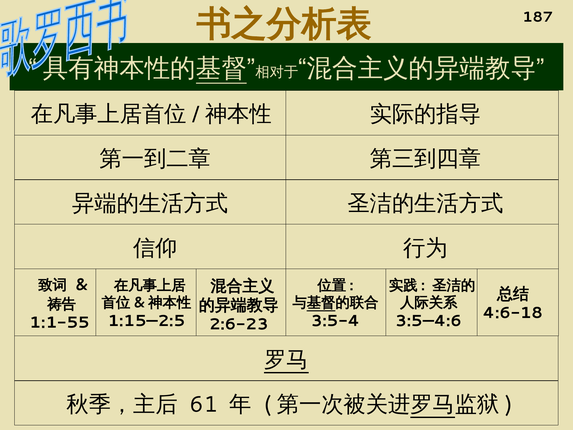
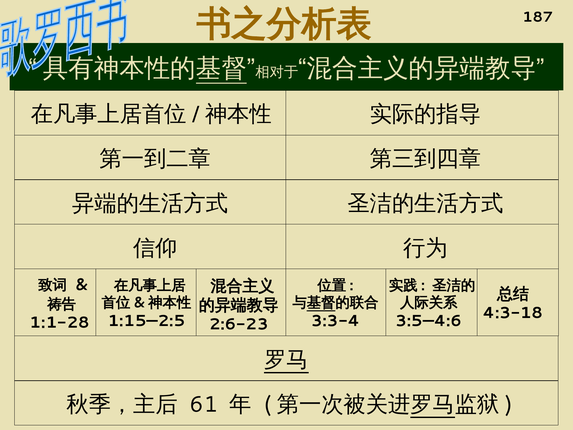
4:6-18: 4:6-18 -> 4:3-18 (513, 313)
3:5-4: 3:5-4 -> 3:3-4 (335, 321)
1:1-55: 1:1-55 -> 1:1-28 (60, 322)
